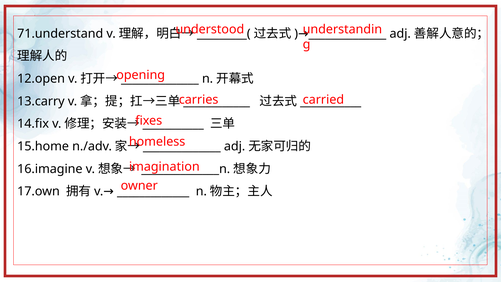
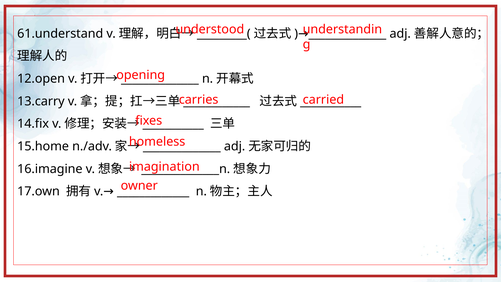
71.understand: 71.understand -> 61.understand (60, 34)
